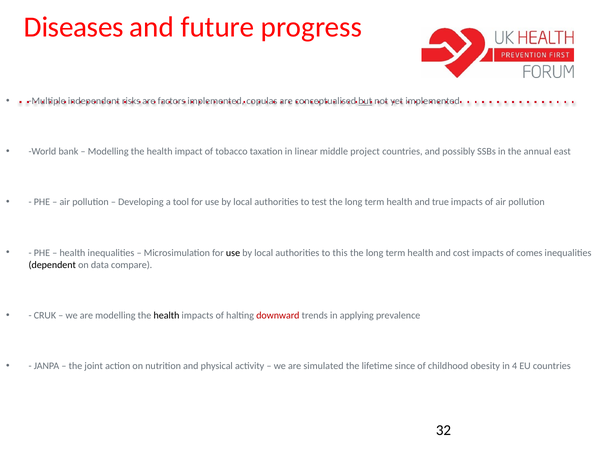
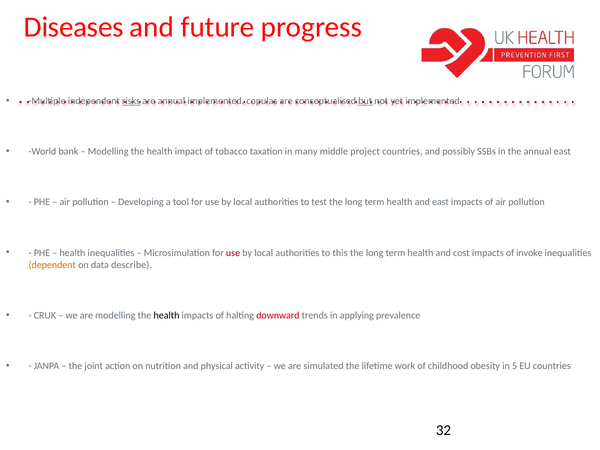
risks underline: none -> present (131, 101)
are factors: factors -> annual (171, 101)
linear: linear -> many (306, 151)
and true: true -> east (440, 202)
use colour: black -> red (233, 253)
comes: comes -> invoke (529, 253)
dependent colour: black -> orange (52, 265)
compare: compare -> describe (132, 265)
since: since -> work (405, 366)
4: 4 -> 5 (515, 366)
